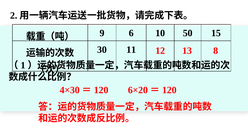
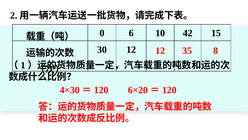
9: 9 -> 0 (102, 33)
50: 50 -> 42 (188, 33)
30 11: 11 -> 12 (131, 49)
13: 13 -> 35 (187, 51)
